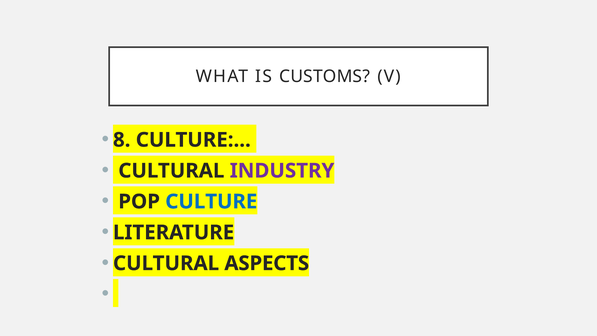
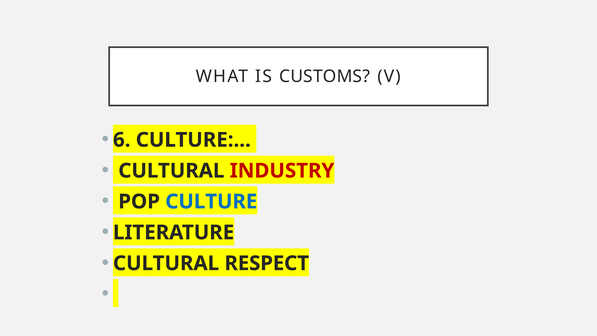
8: 8 -> 6 (122, 140)
INDUSTRY colour: purple -> red (282, 171)
ASPECTS: ASPECTS -> RESPECT (267, 263)
